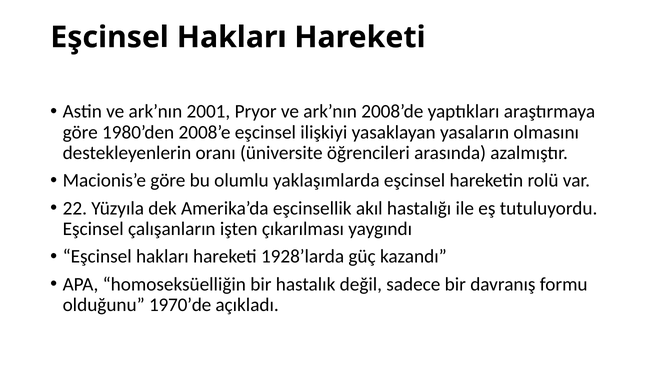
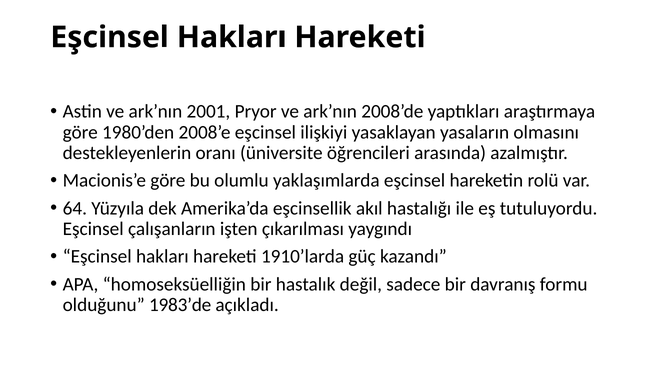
22: 22 -> 64 (75, 208)
1928’larda: 1928’larda -> 1910’larda (303, 257)
1970’de: 1970’de -> 1983’de (180, 305)
